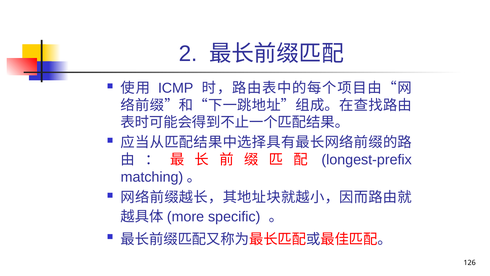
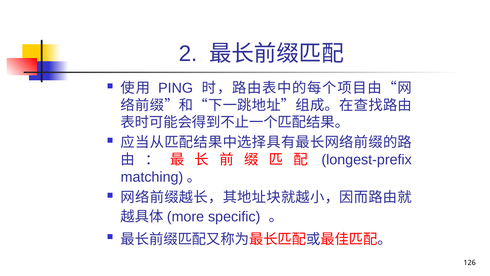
ICMP: ICMP -> PING (176, 88)
